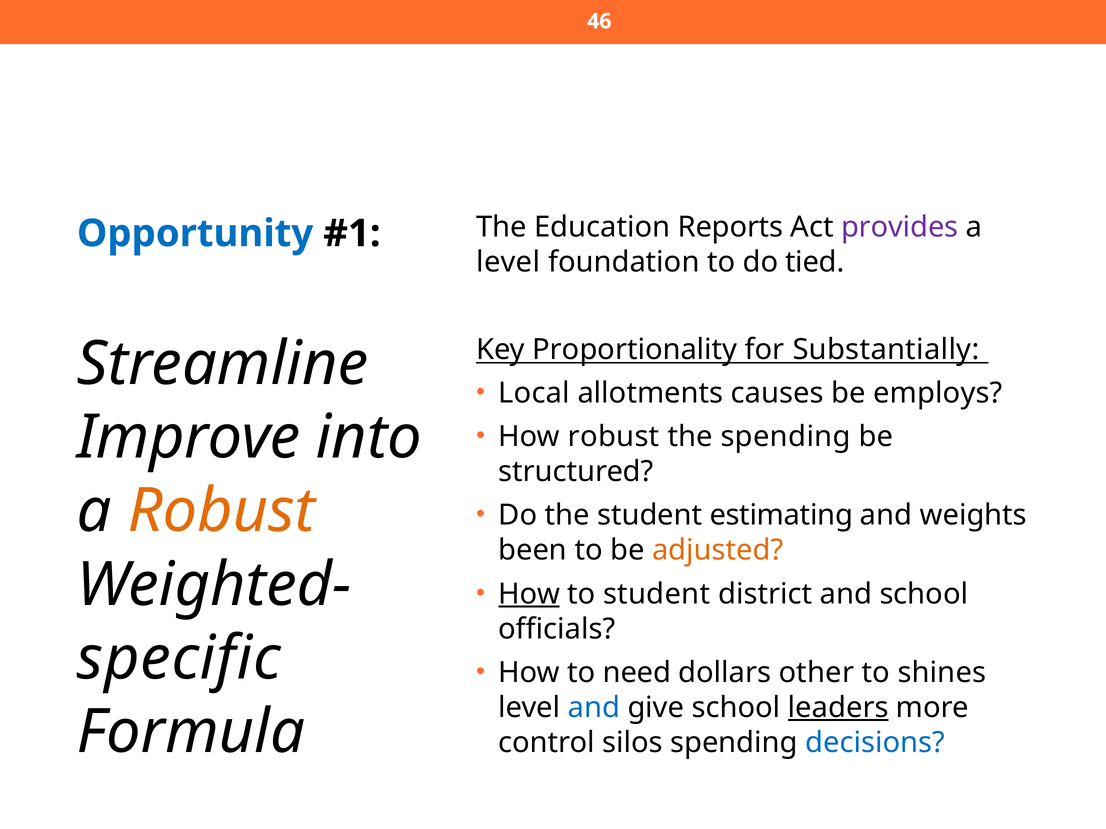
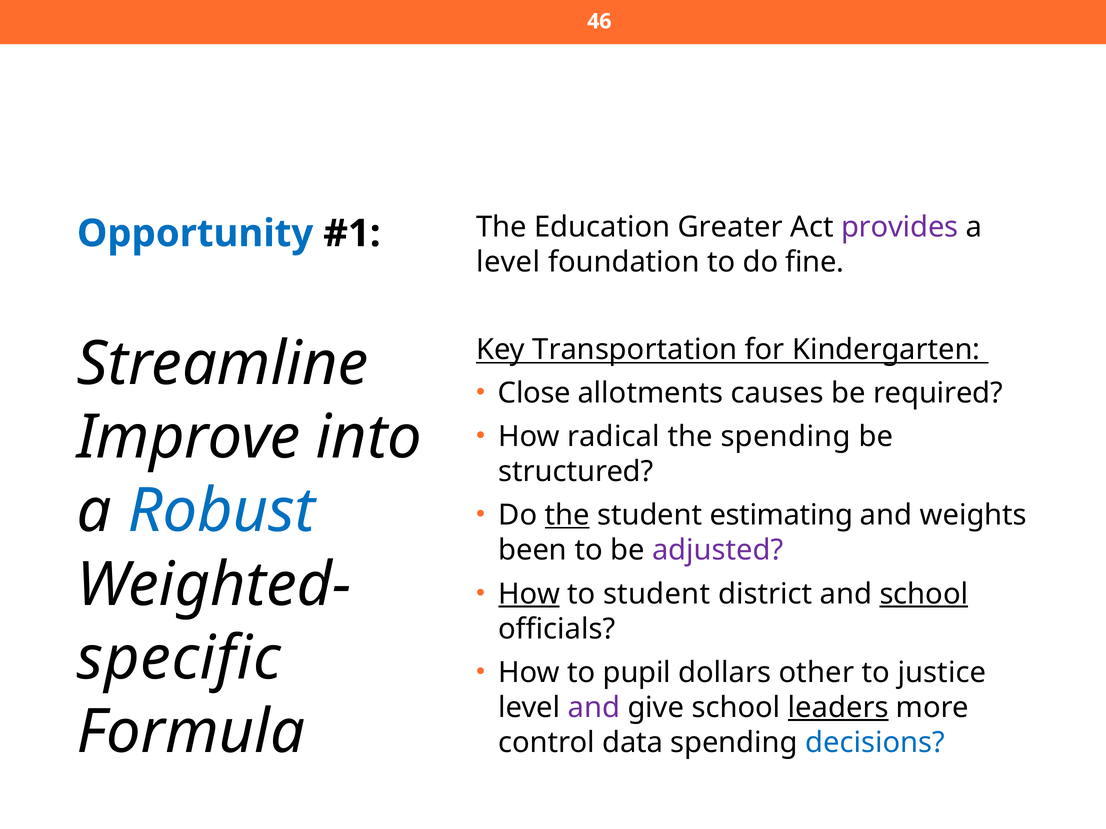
Reports: Reports -> Greater (730, 227)
tied: tied -> fine (815, 262)
Proportionality: Proportionality -> Transportation (635, 350)
Substantially: Substantially -> Kindergarten (886, 350)
Local: Local -> Close (534, 393)
employs: employs -> required (938, 393)
How robust: robust -> radical (614, 437)
Robust colour: orange -> blue (222, 511)
the underline: none -> present (567, 516)
adjusted colour: orange -> purple (718, 551)
school underline: none -> present (924, 594)
need: need -> pupil (637, 673)
shines: shines -> justice (942, 673)
and colour: blue -> purple (594, 708)
silos: silos -> data (633, 743)
